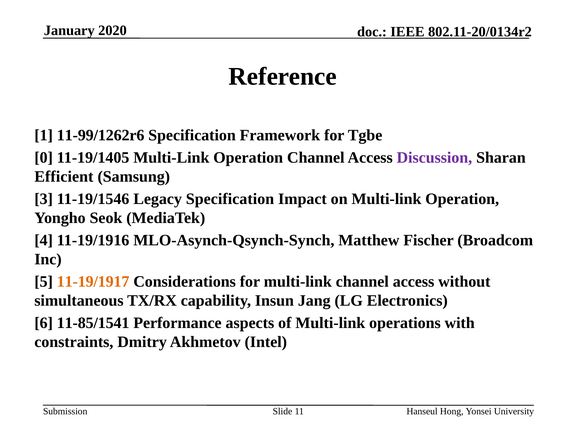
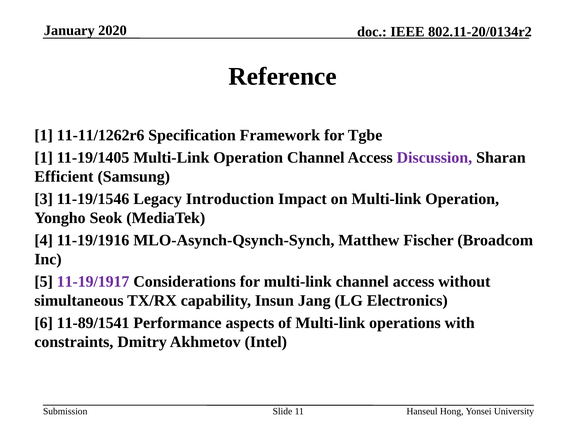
11-99/1262r6: 11-99/1262r6 -> 11-11/1262r6 (101, 135)
0: 0 -> 1 (44, 158)
Legacy Specification: Specification -> Introduction (230, 199)
11-19/1917 colour: orange -> purple (93, 281)
11-85/1541: 11-85/1541 -> 11-89/1541 (93, 323)
